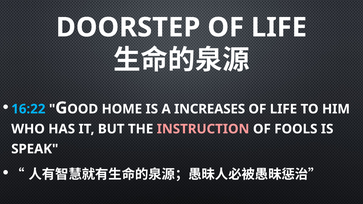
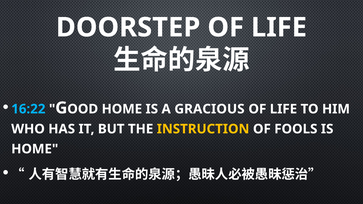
INCREASES: INCREASES -> GRACIOUS (209, 109)
INSTRUCTION colour: pink -> yellow (203, 129)
SPEAK: SPEAK -> HOME (35, 149)
